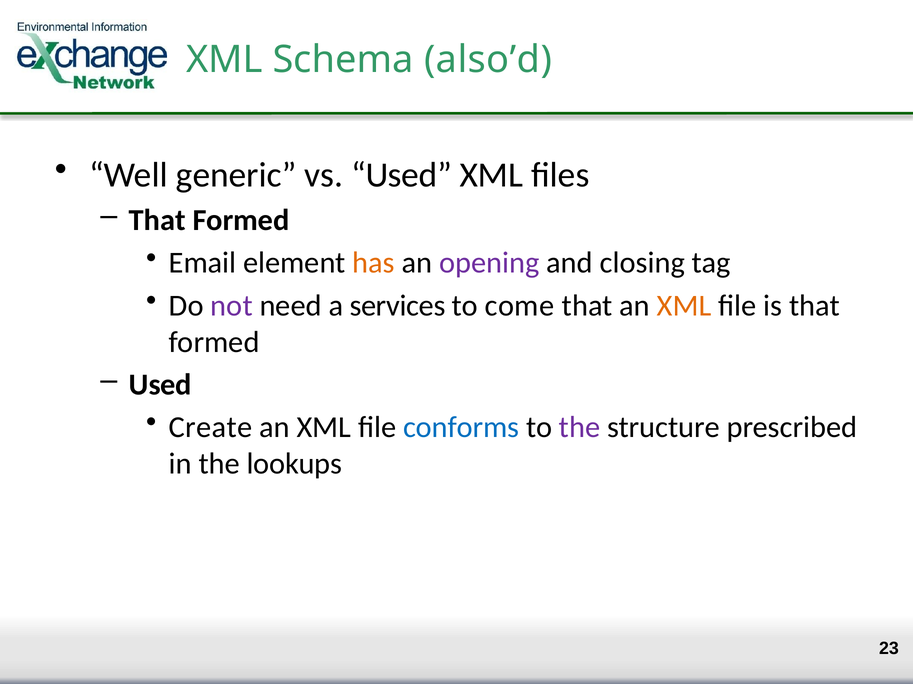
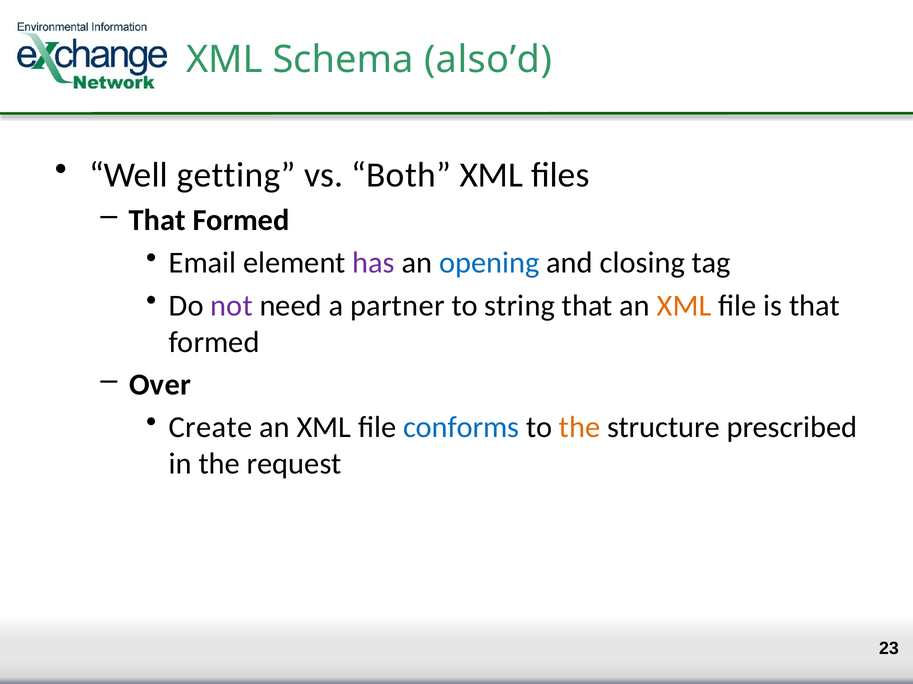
generic: generic -> getting (236, 175)
vs Used: Used -> Both (401, 175)
has colour: orange -> purple (374, 263)
opening colour: purple -> blue (489, 263)
services: services -> partner (397, 306)
come: come -> string (520, 306)
Used: Used -> Over (160, 385)
the colour: purple -> orange (580, 428)
lookups: lookups -> request (294, 464)
